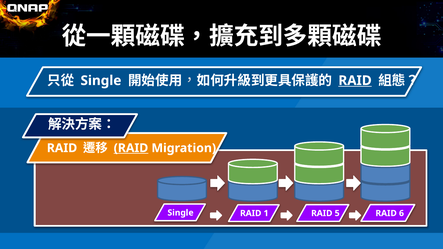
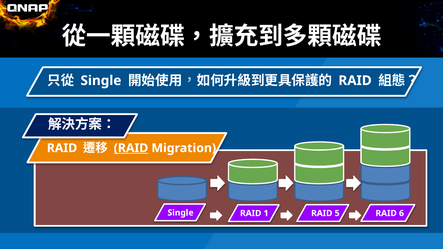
RAID underline: present -> none (355, 81)
